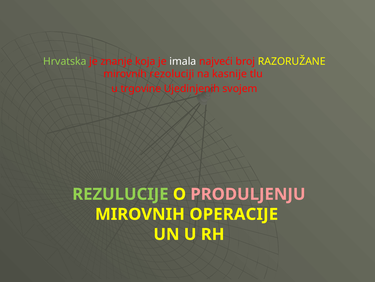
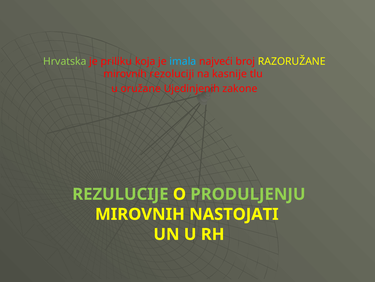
znanje: znanje -> priliku (116, 61)
imala colour: white -> light blue (183, 61)
trgovine: trgovine -> oružane (141, 88)
svojem: svojem -> zakone (240, 88)
PRODULJENJU colour: pink -> light green (248, 194)
OPERACIJE: OPERACIJE -> NASTOJATI (234, 214)
